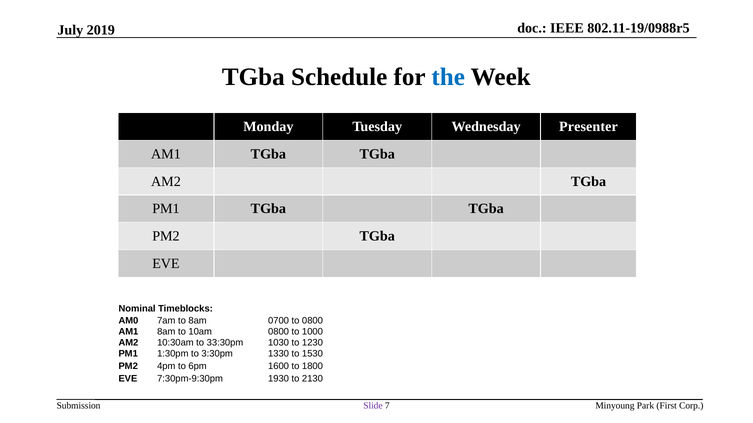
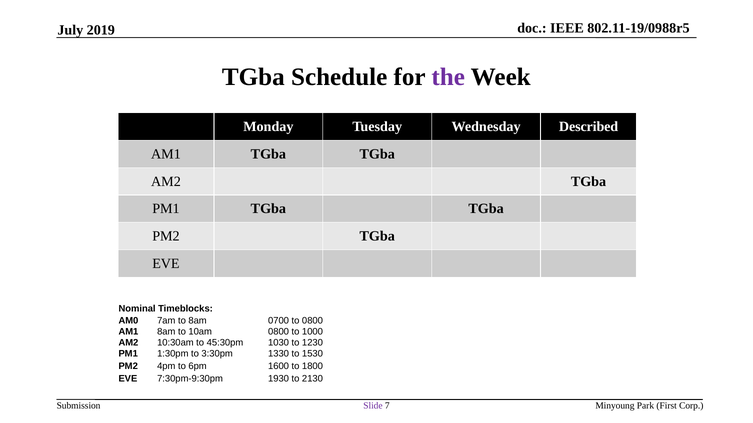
the colour: blue -> purple (448, 77)
Presenter: Presenter -> Described (589, 127)
33:30pm: 33:30pm -> 45:30pm (225, 343)
